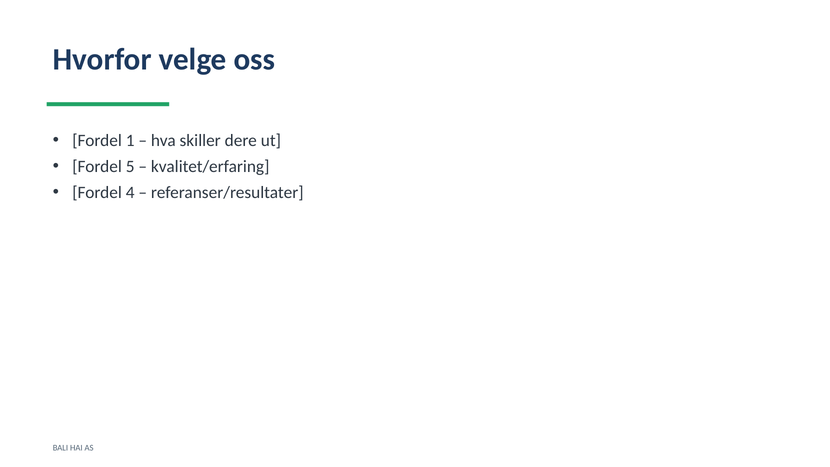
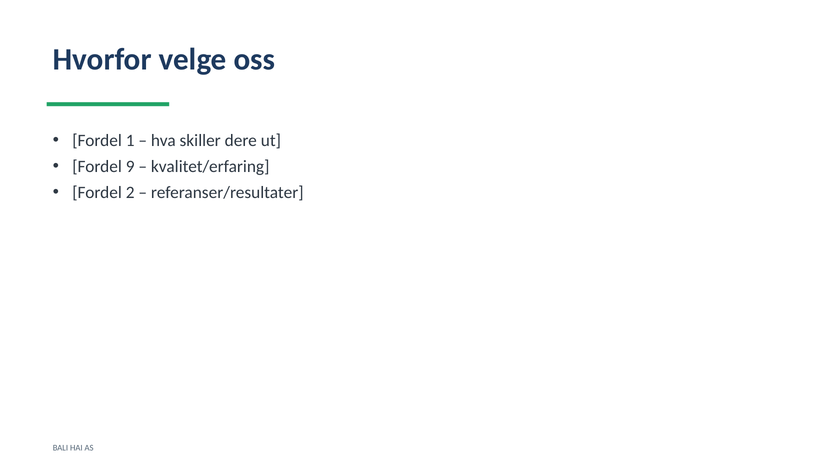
5: 5 -> 9 (130, 167)
4: 4 -> 2 (130, 192)
